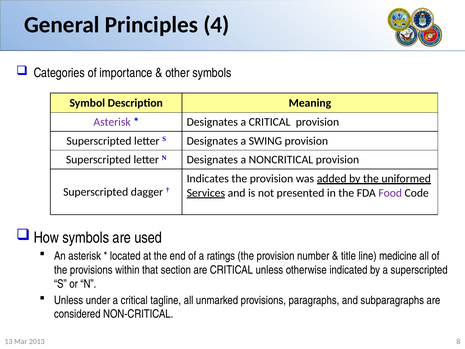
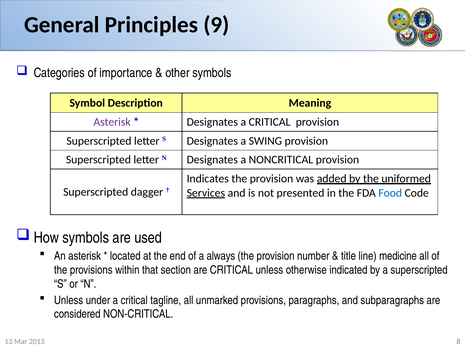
4: 4 -> 9 (216, 25)
Food colour: purple -> blue (390, 193)
ratings: ratings -> always (221, 256)
